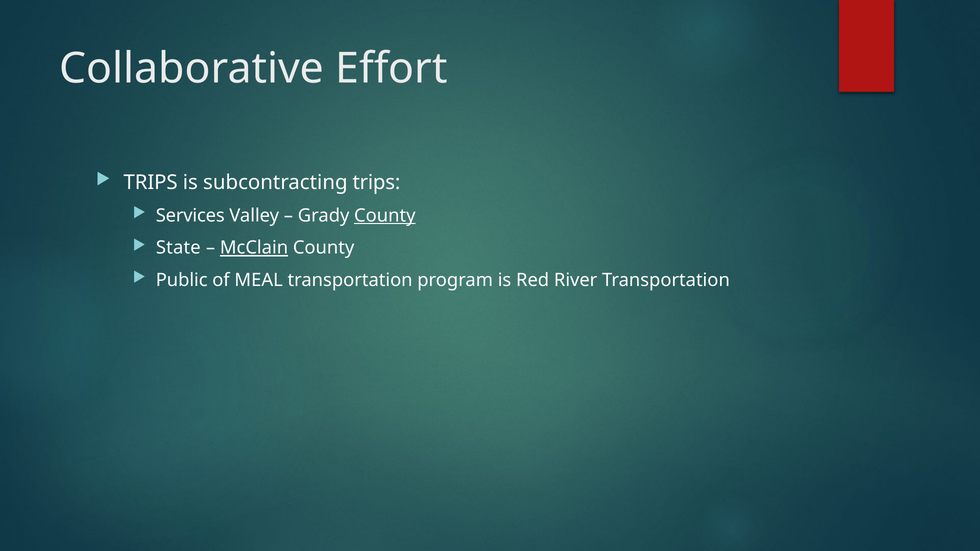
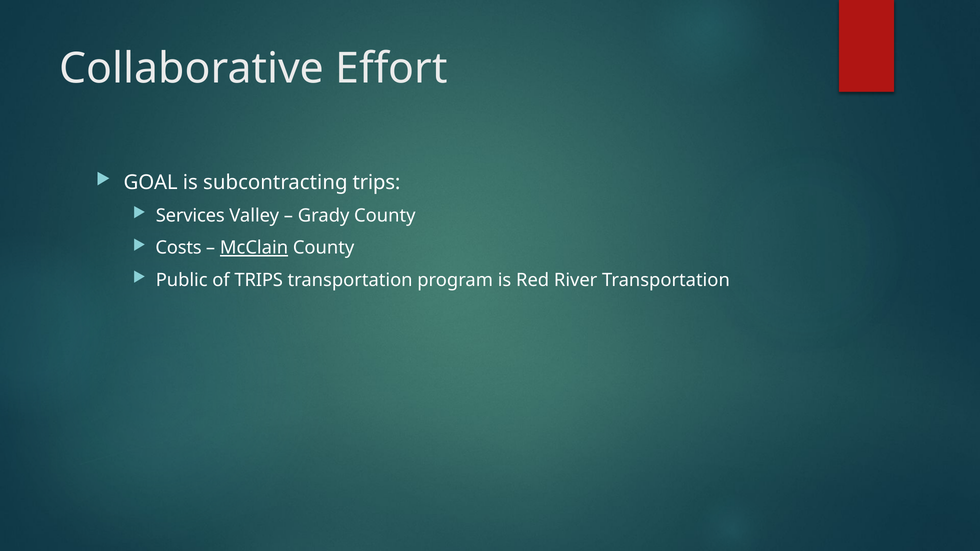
TRIPS: TRIPS -> GOAL (151, 182)
County underline: present -> none (385, 216)
State: State -> Costs (179, 248)
of MEAL: MEAL -> TRIPS (259, 280)
